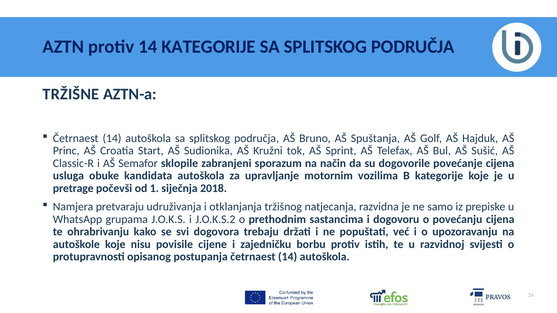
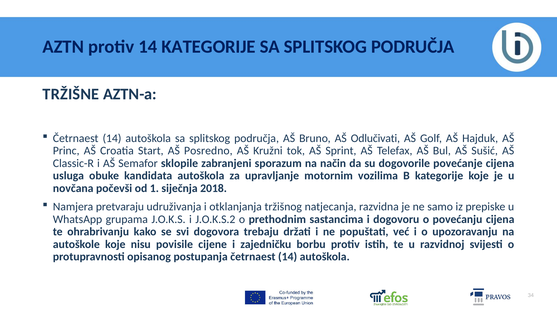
Spuštanja: Spuštanja -> Odlučivati (375, 138)
Sudionika: Sudionika -> Posredno (208, 151)
pretrage: pretrage -> novčana (73, 189)
